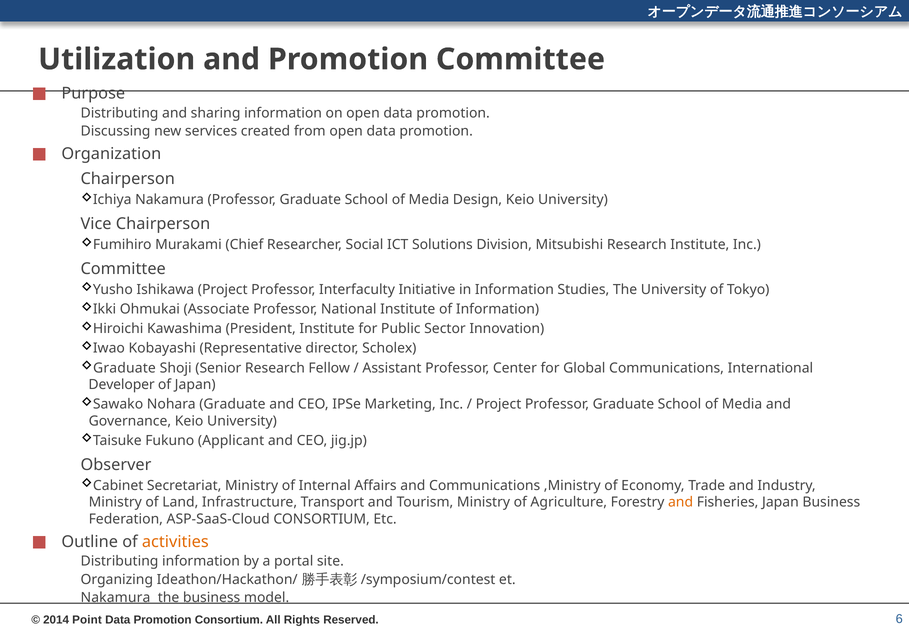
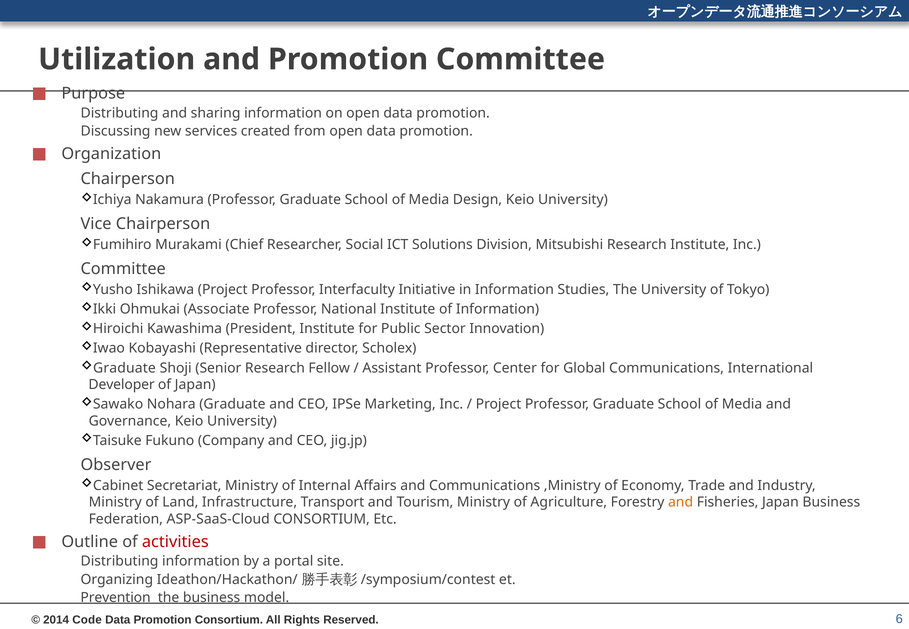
Applicant: Applicant -> Company (231, 441)
activities colour: orange -> red (175, 542)
Nakamura: Nakamura -> Prevention (116, 598)
Point: Point -> Code (87, 620)
